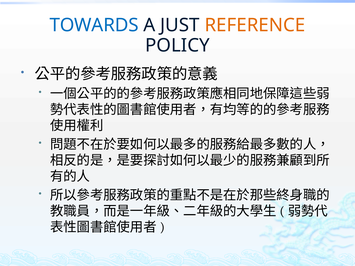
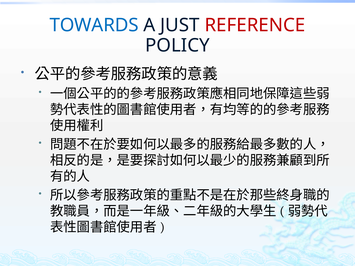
REFERENCE colour: orange -> red (255, 25)
